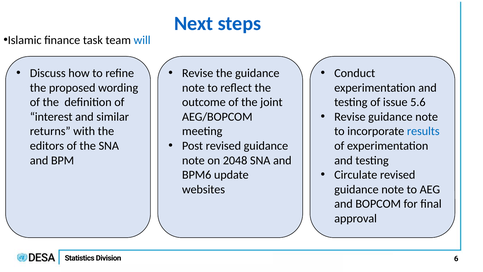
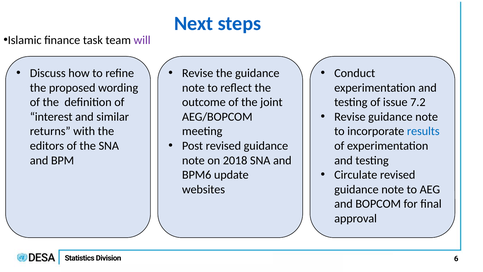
will colour: blue -> purple (142, 40)
5.6: 5.6 -> 7.2 (418, 102)
2048: 2048 -> 2018 (235, 160)
